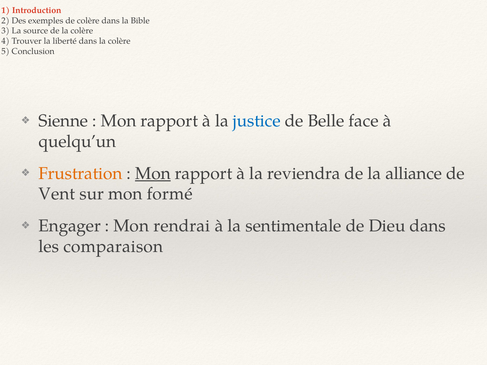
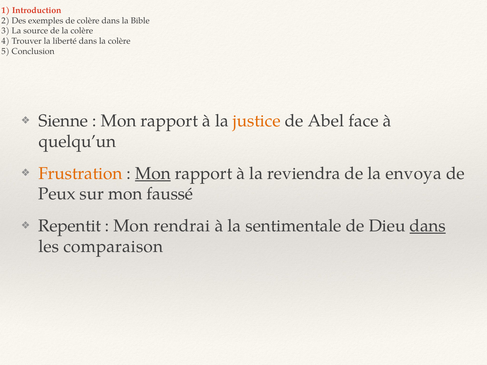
justice colour: blue -> orange (257, 121)
Belle: Belle -> Abel (326, 121)
alliance: alliance -> envoya (414, 174)
Vent: Vent -> Peux (57, 194)
formé: formé -> faussé (170, 194)
Engager: Engager -> Repentit (70, 226)
dans underline: none -> present (428, 226)
